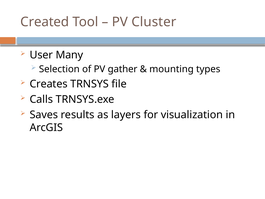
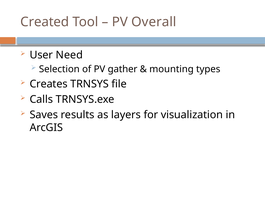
Cluster: Cluster -> Overall (154, 22)
Many: Many -> Need (69, 55)
